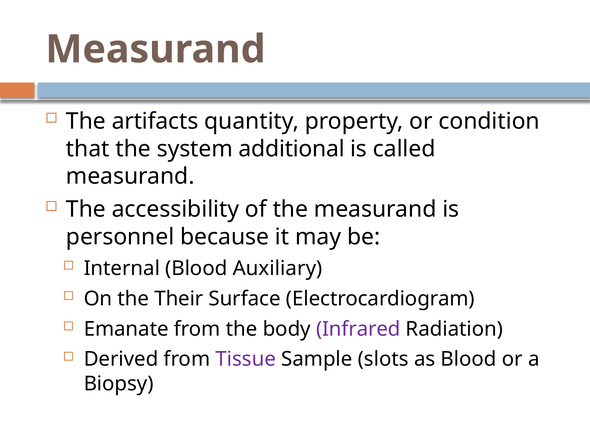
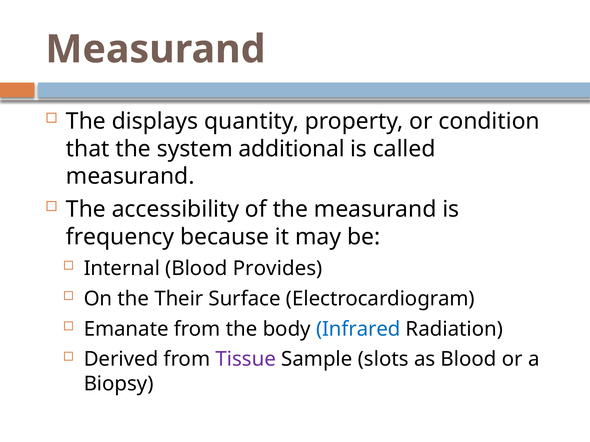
artifacts: artifacts -> displays (155, 121)
personnel: personnel -> frequency (120, 237)
Auxiliary: Auxiliary -> Provides (278, 269)
Infrared colour: purple -> blue (358, 329)
